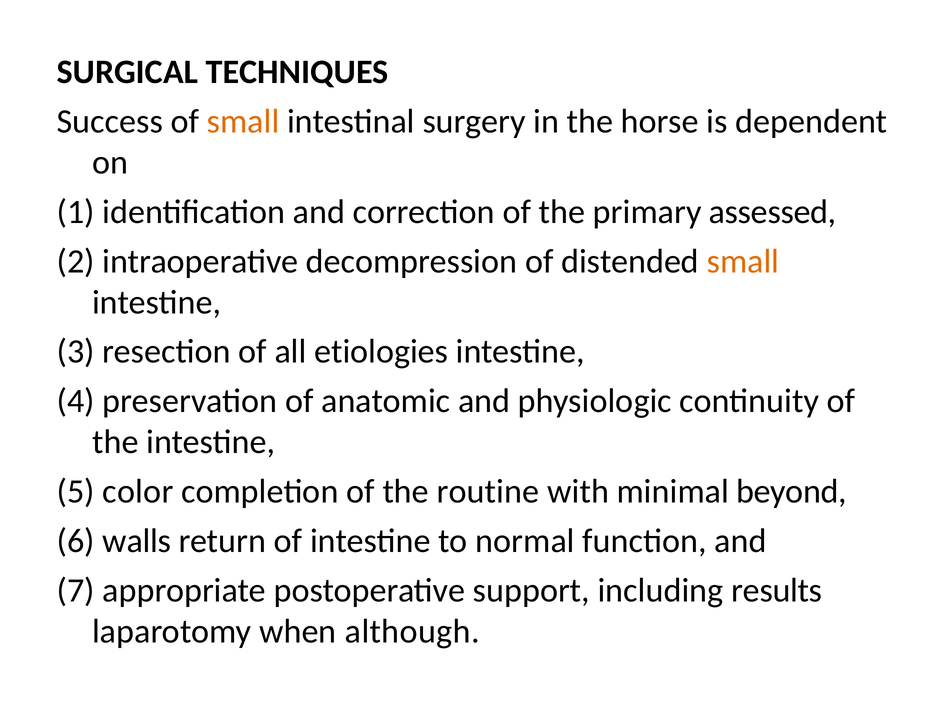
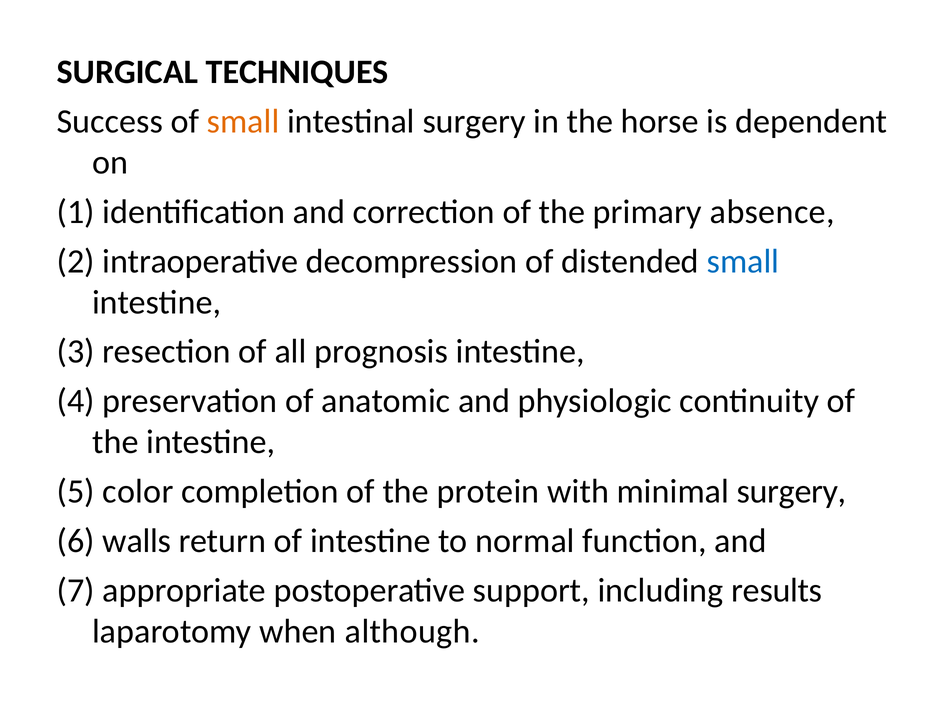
assessed: assessed -> absence (772, 212)
small colour: orange -> blue (743, 261)
etiologies: etiologies -> prognosis (381, 351)
routine: routine -> protein (488, 491)
minimal beyond: beyond -> surgery (791, 491)
